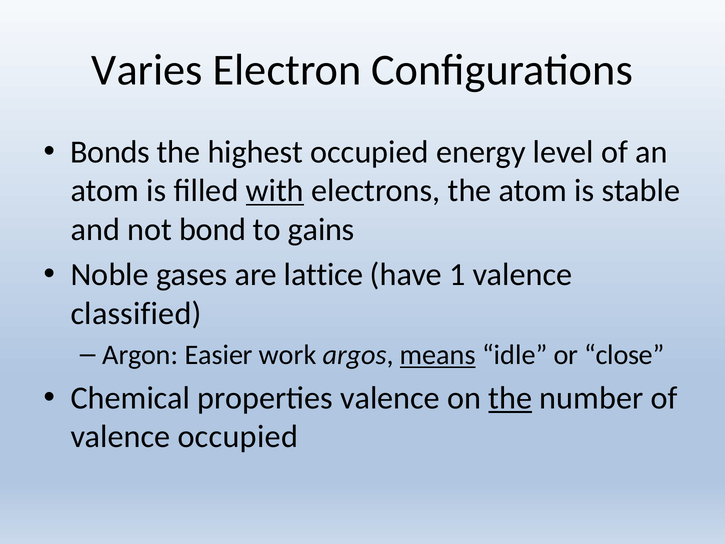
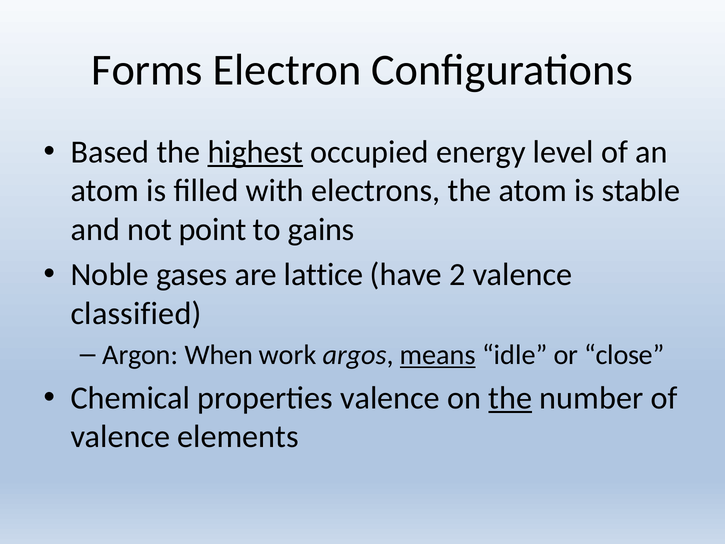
Varies: Varies -> Forms (147, 70)
Bonds: Bonds -> Based (110, 152)
highest underline: none -> present (255, 152)
with underline: present -> none (275, 191)
bond: bond -> point (213, 229)
1: 1 -> 2 (457, 275)
Easier: Easier -> When (219, 355)
valence occupied: occupied -> elements (238, 437)
